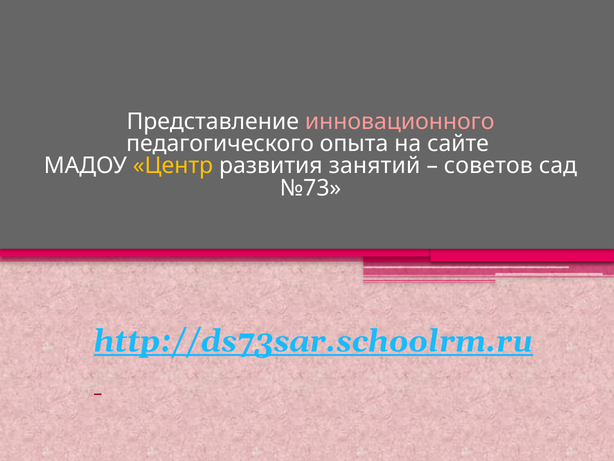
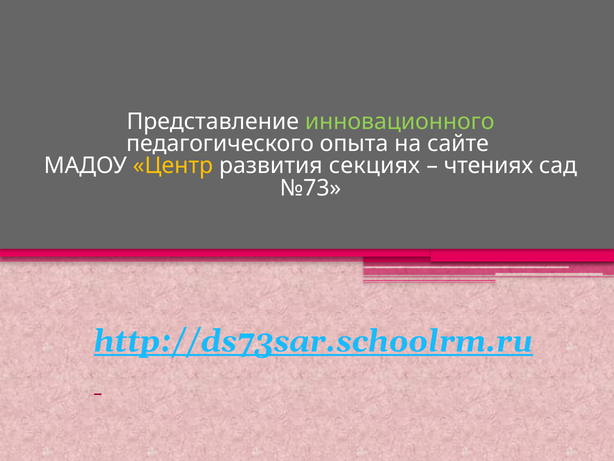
инновационного colour: pink -> light green (400, 121)
занятий: занятий -> секциях (374, 166)
советов: советов -> чтениях (489, 166)
